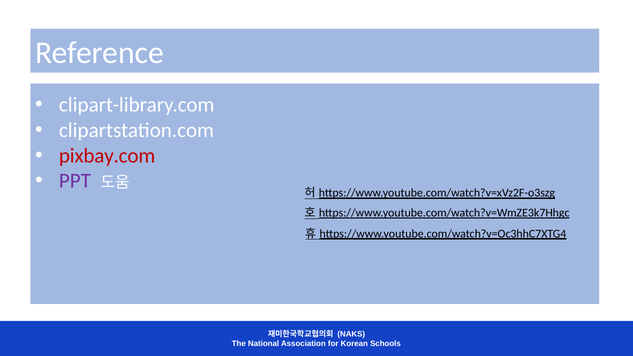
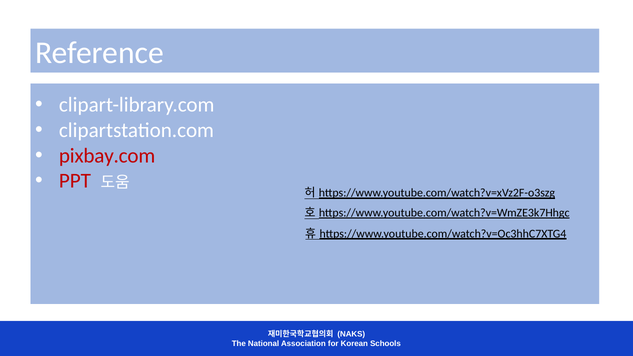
PPT colour: purple -> red (75, 181)
